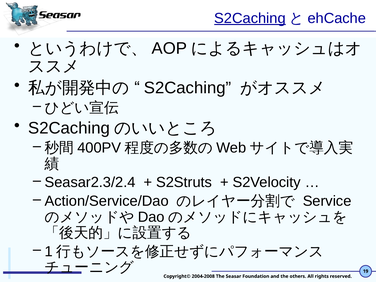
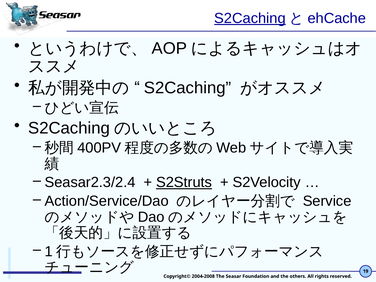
S2Struts underline: none -> present (184, 182)
